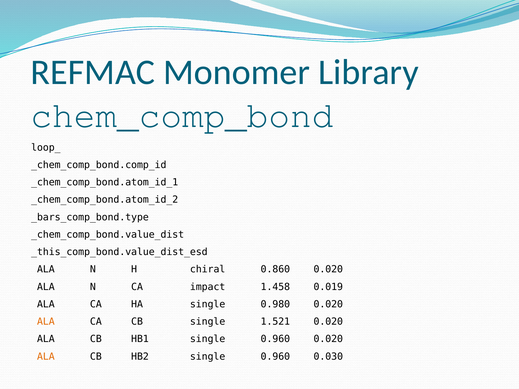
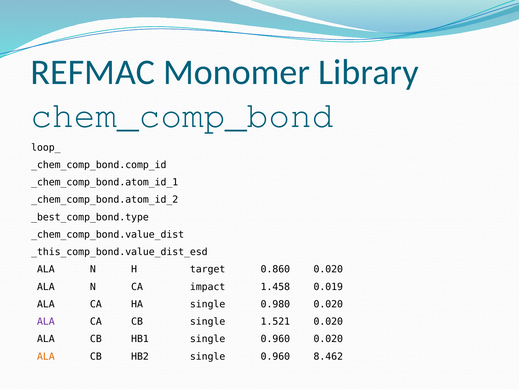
_bars_comp_bond.type: _bars_comp_bond.type -> _best_comp_bond.type (90, 217)
chiral: chiral -> target (208, 270)
ALA colour: orange -> purple (46, 322)
0.030: 0.030 -> 8.462 (328, 357)
